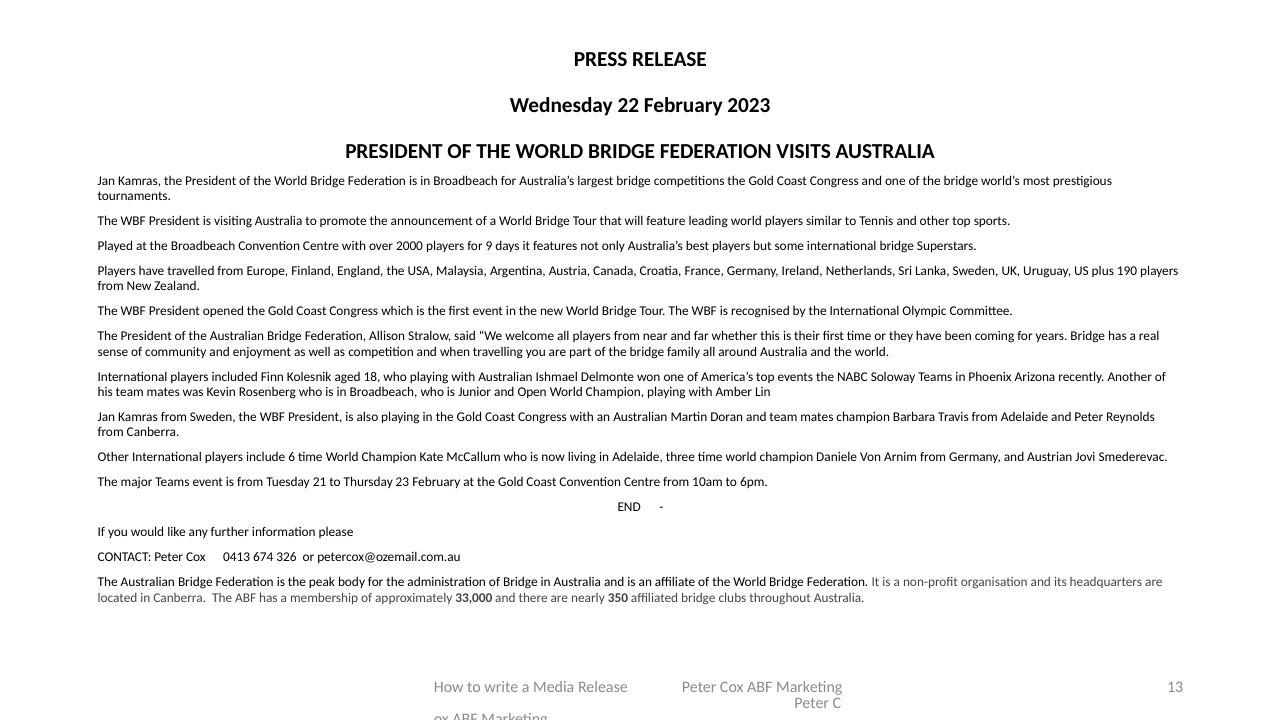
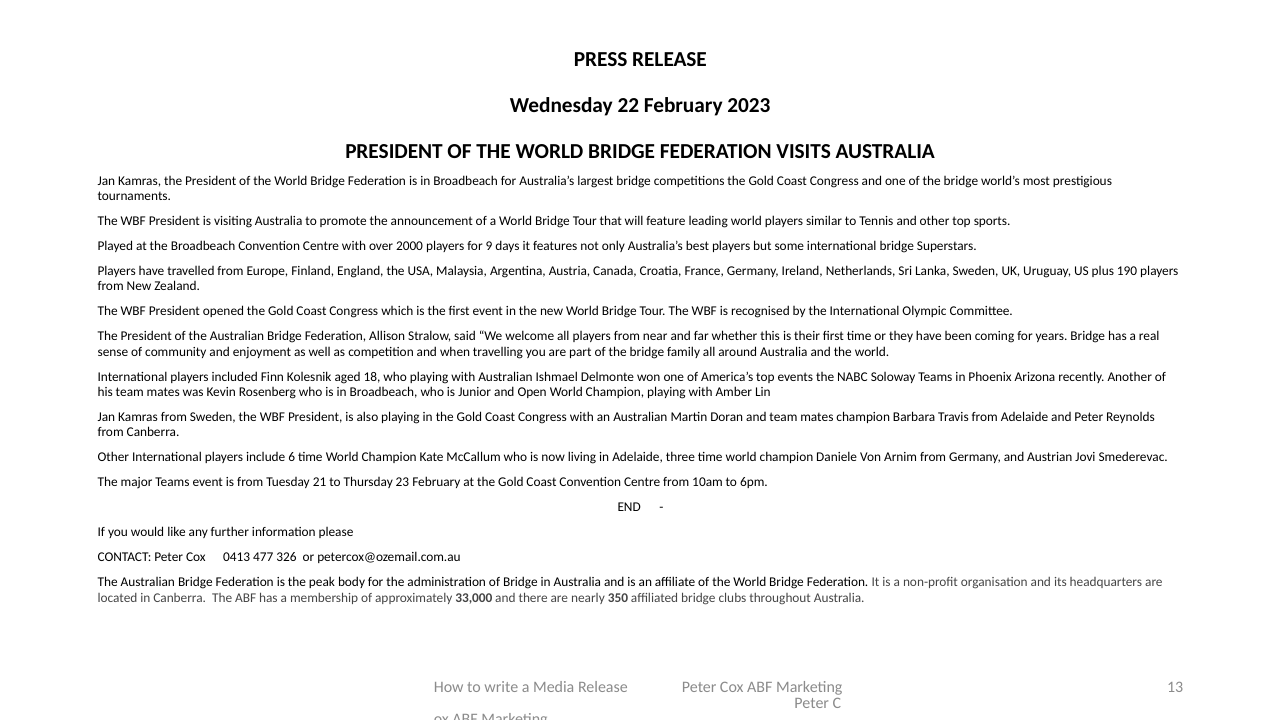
674: 674 -> 477 (263, 558)
